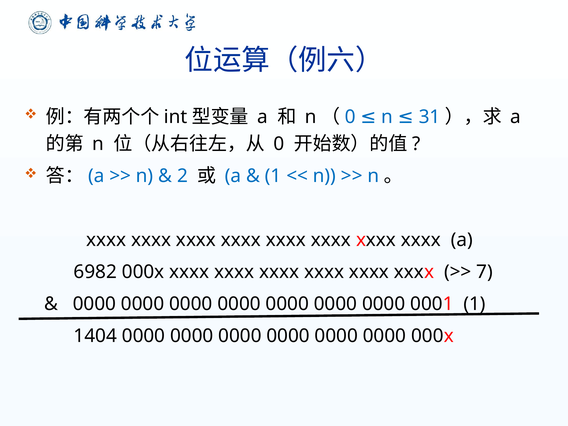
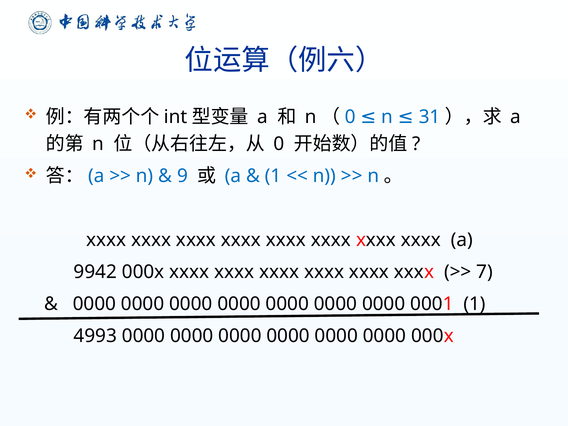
2: 2 -> 9 (182, 176)
6982: 6982 -> 9942 (95, 272)
1404: 1404 -> 4993 (95, 336)
